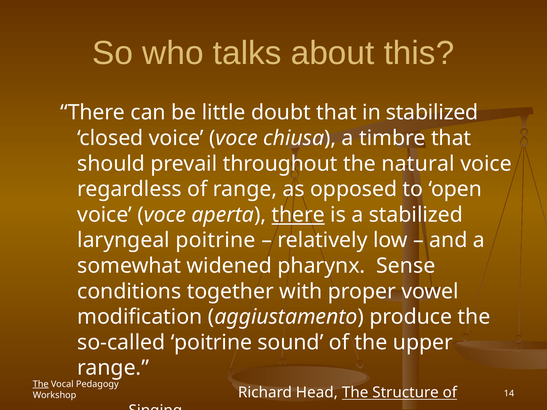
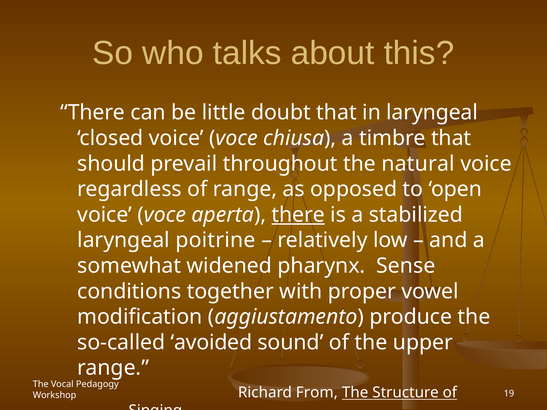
in stabilized: stabilized -> laryngeal (432, 113)
so-called poitrine: poitrine -> avoided (211, 343)
The underline: present -> none (41, 384)
Head: Head -> From (317, 393)
14: 14 -> 19 (509, 394)
